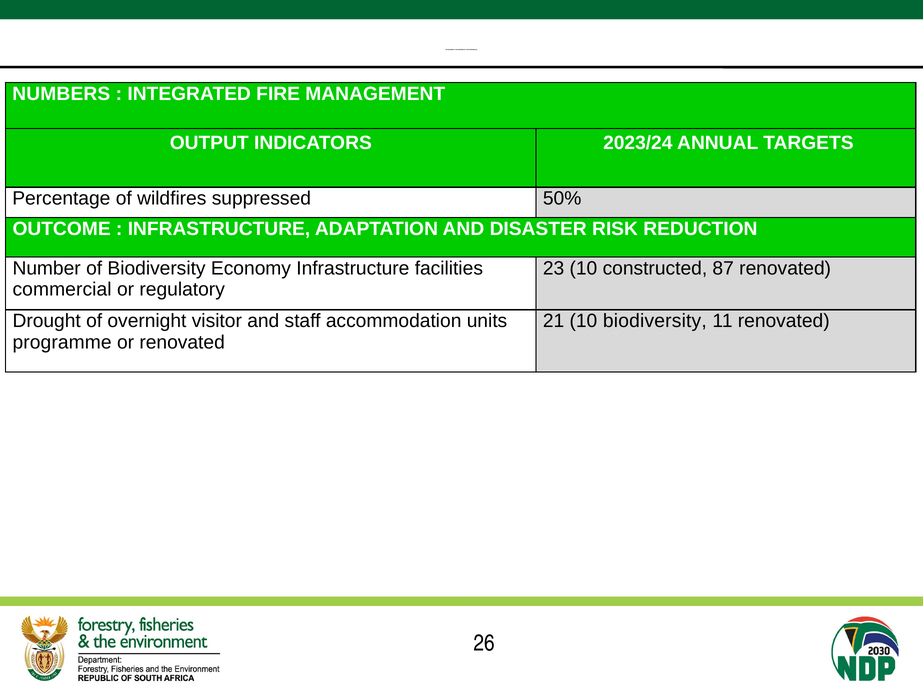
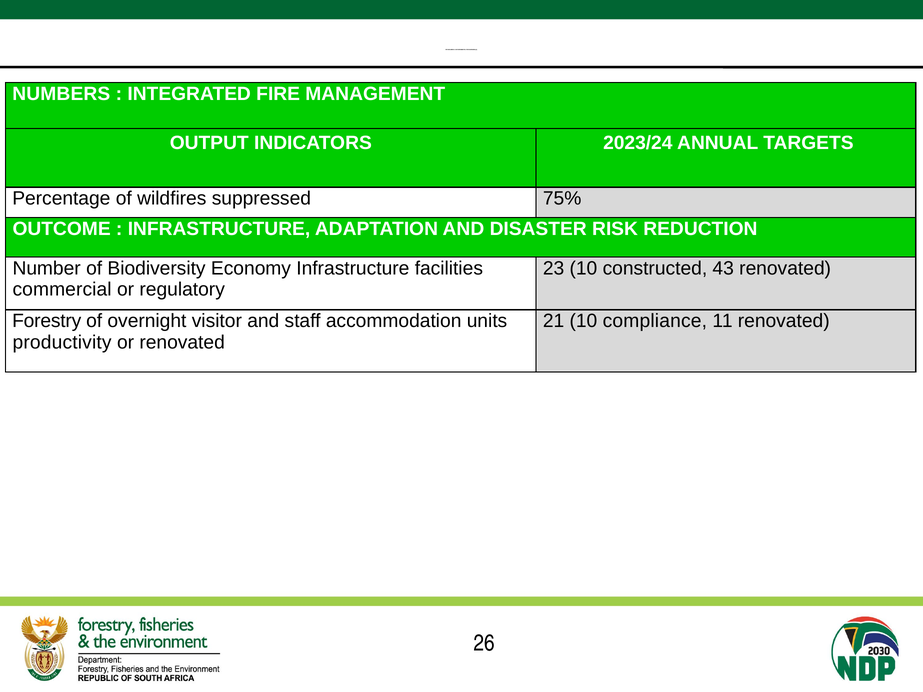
50%: 50% -> 75% (562, 198)
87: 87 -> 43 (723, 268)
Drought: Drought -> Forestry (47, 321)
10 biodiversity: biodiversity -> compliance (655, 321)
programme: programme -> productivity (62, 342)
